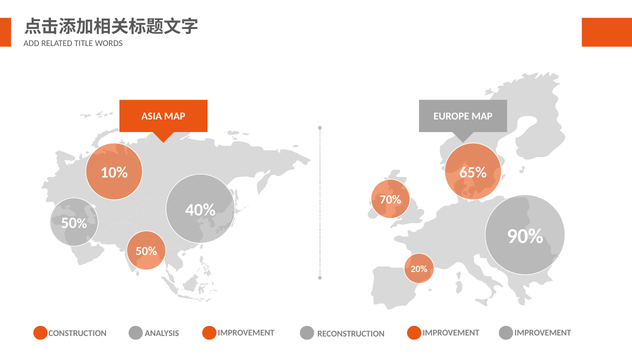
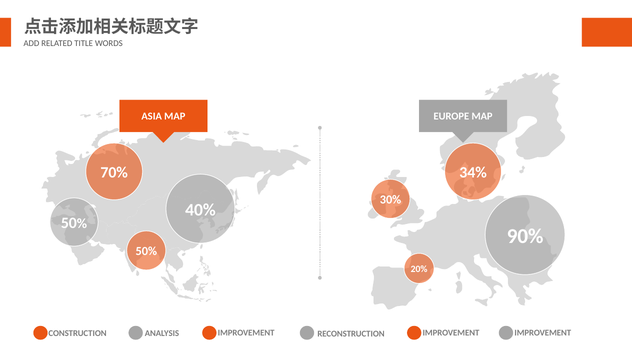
10%: 10% -> 70% (114, 172)
65%: 65% -> 34% (473, 172)
70%: 70% -> 30% (390, 199)
